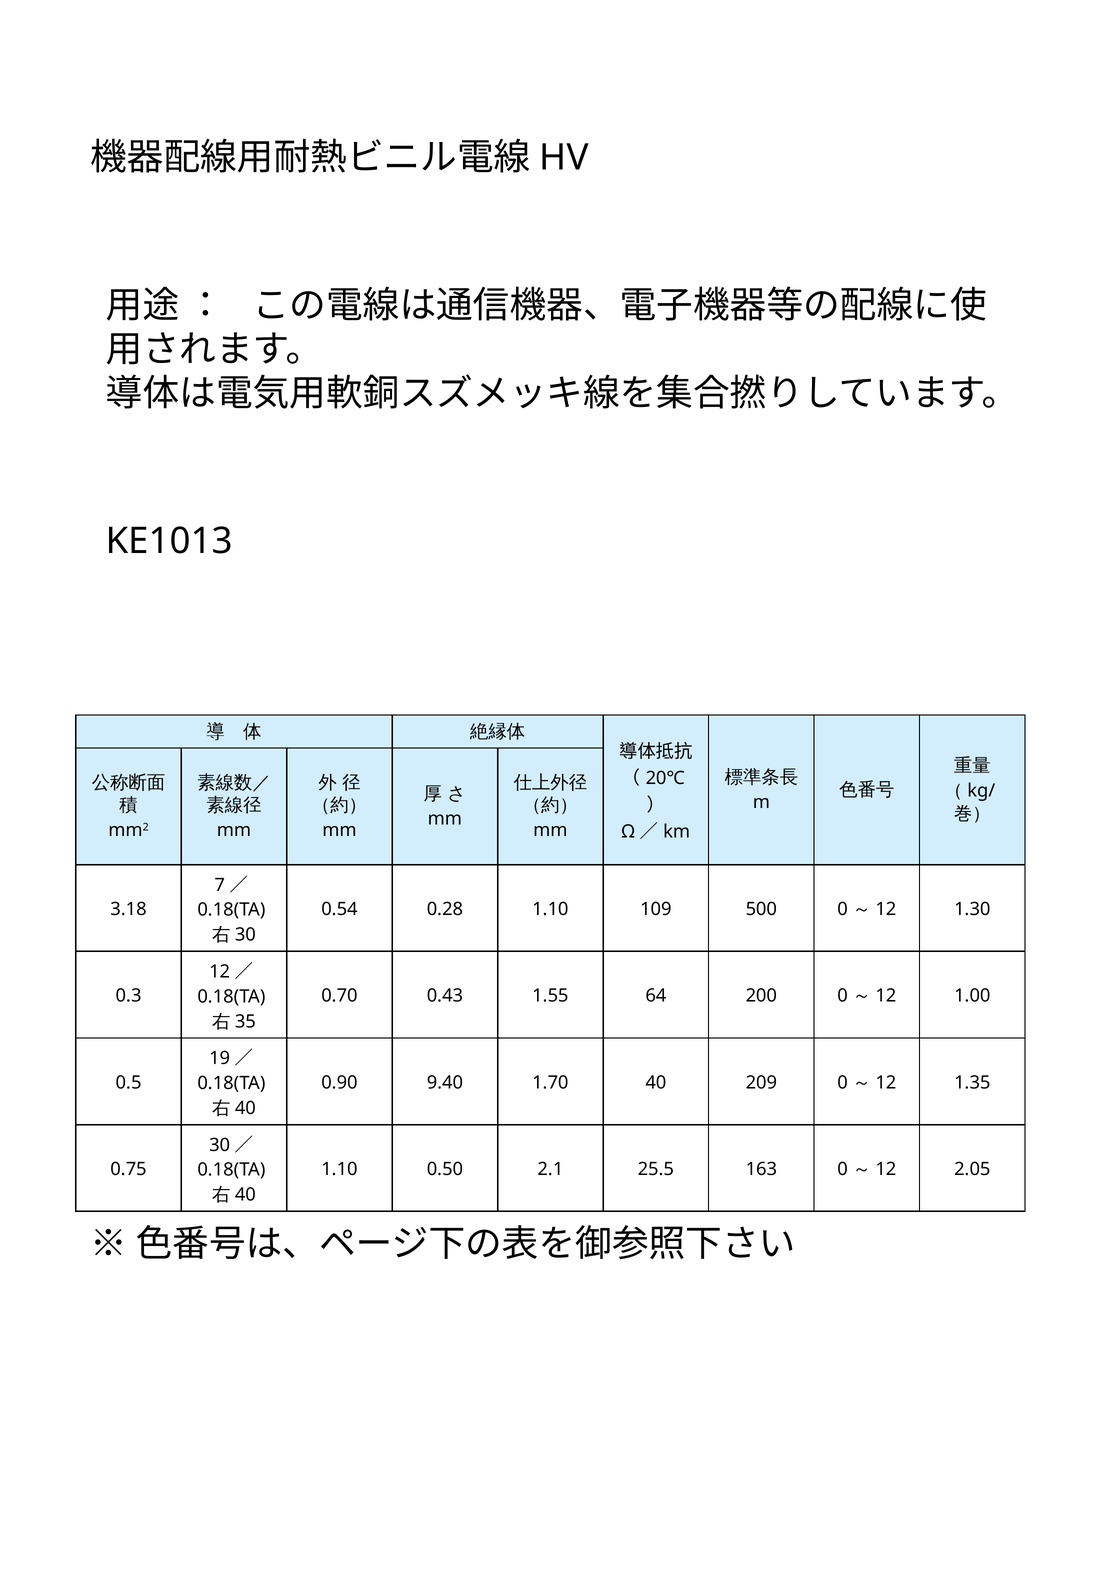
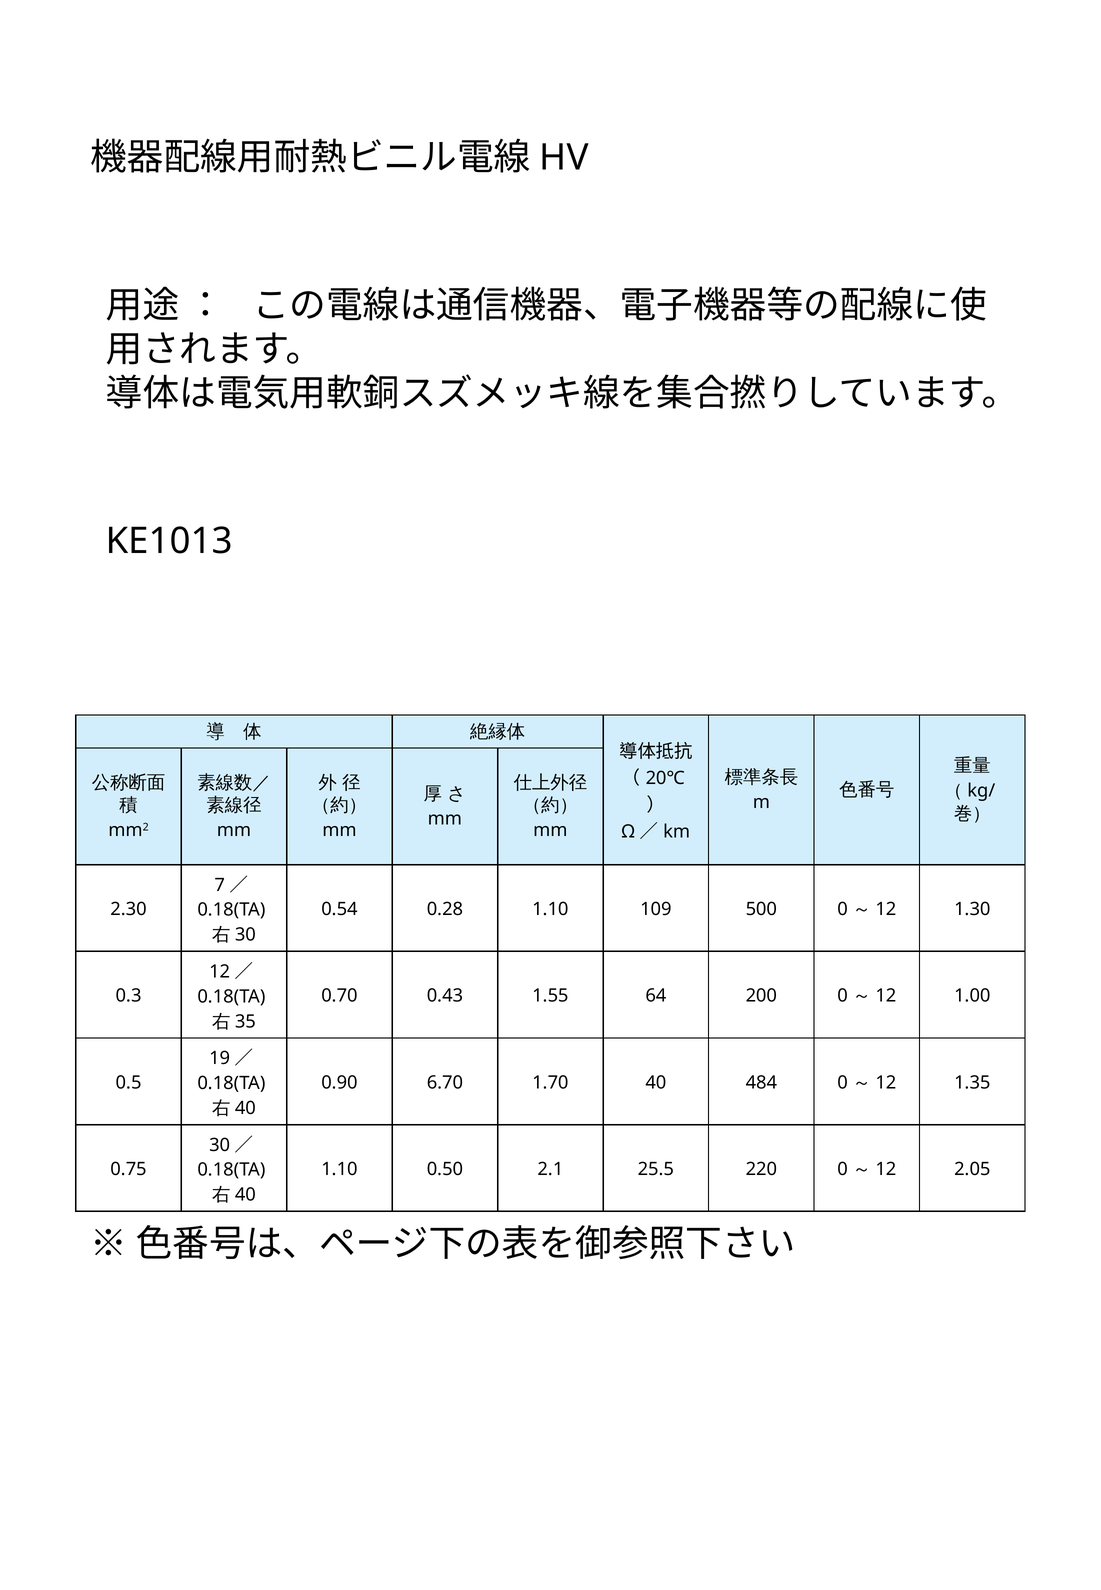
3.18: 3.18 -> 2.30 (128, 909)
9.40: 9.40 -> 6.70 (445, 1083)
209: 209 -> 484 (761, 1083)
163: 163 -> 220 (761, 1169)
